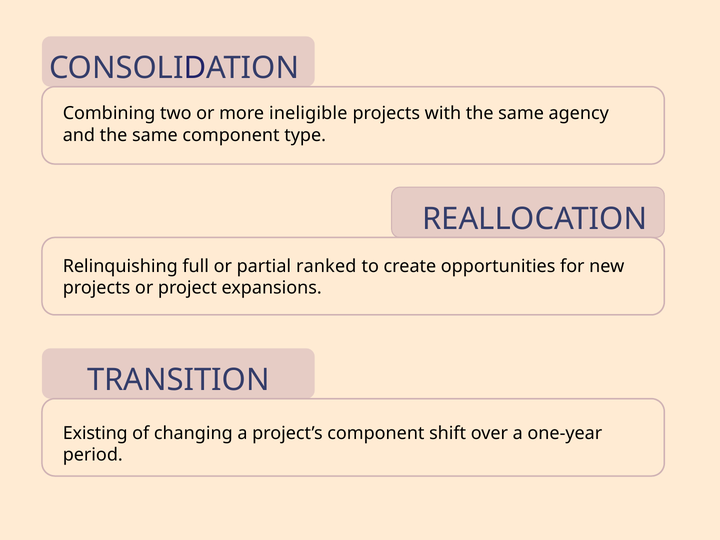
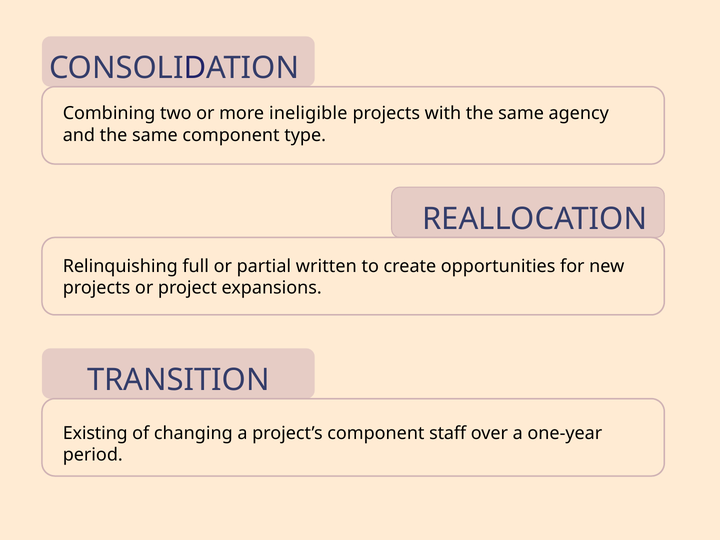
ranked: ranked -> written (326, 266)
shift: shift -> staff (448, 433)
